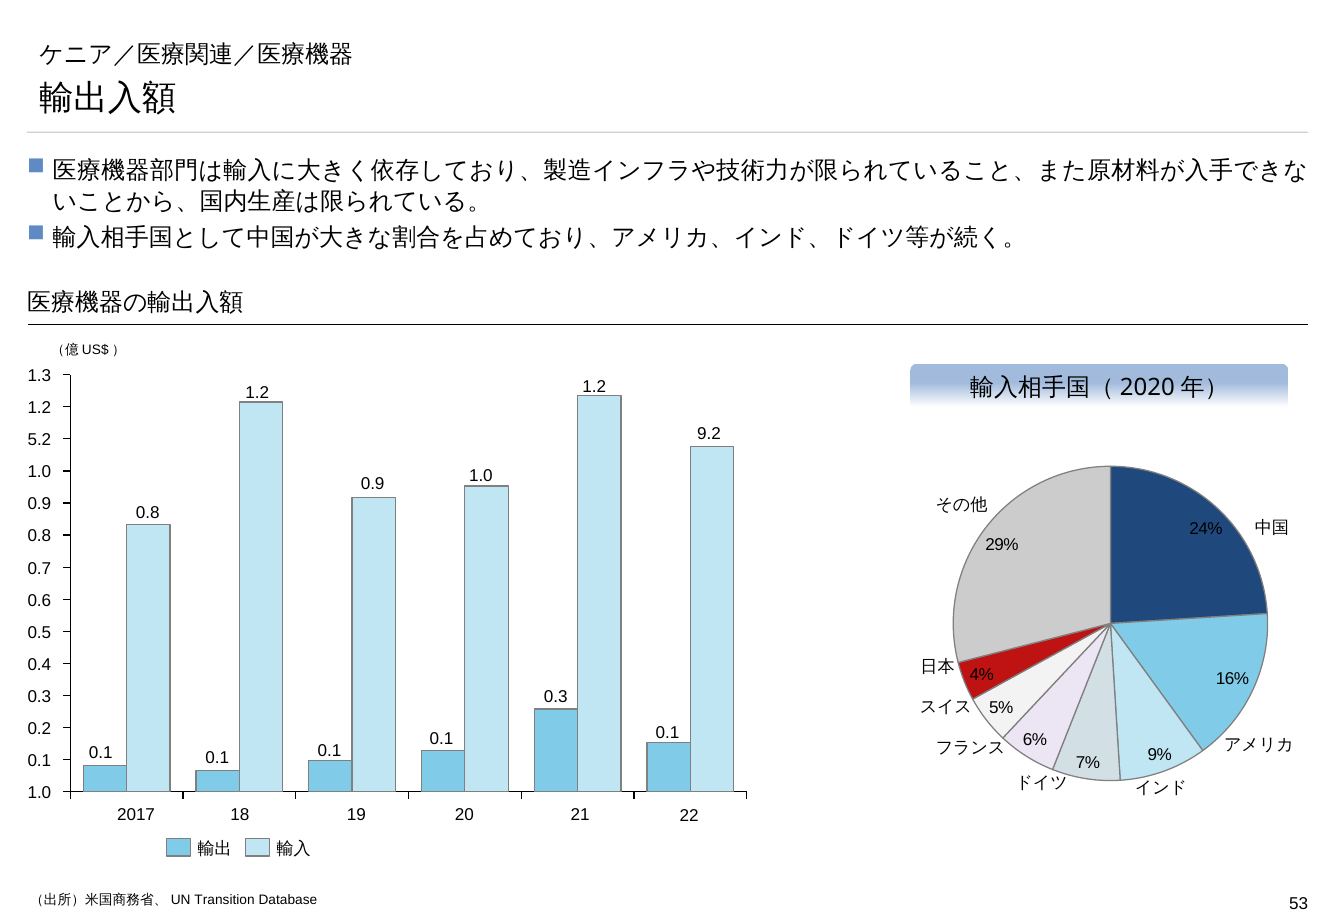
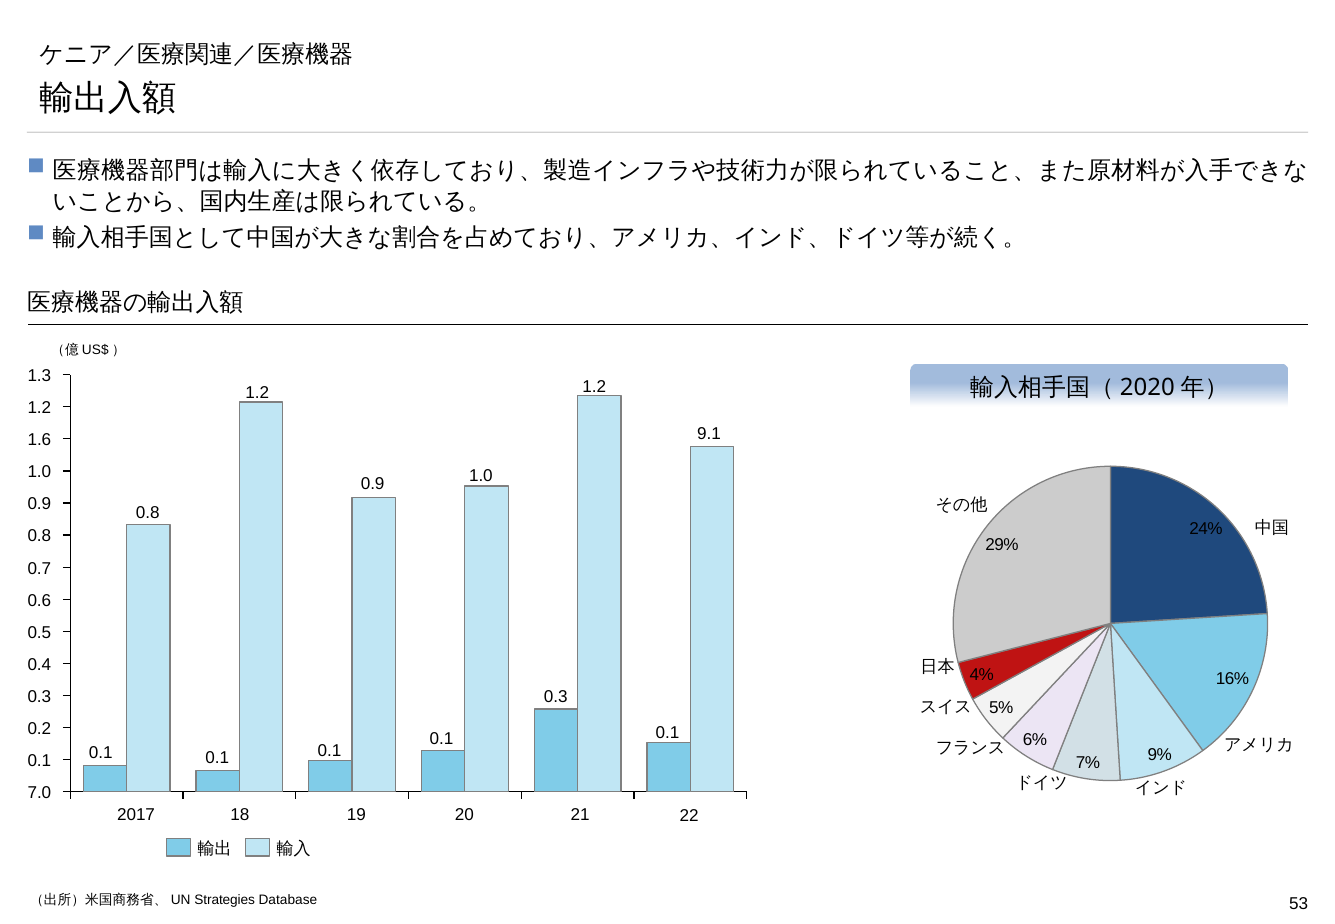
9.2: 9.2 -> 9.1 (709, 434)
5.2: 5.2 -> 1.6 (39, 440)
1.0: 1.0 -> 7.0 (39, 793)
Transition: Transition -> Strategies (225, 900)
